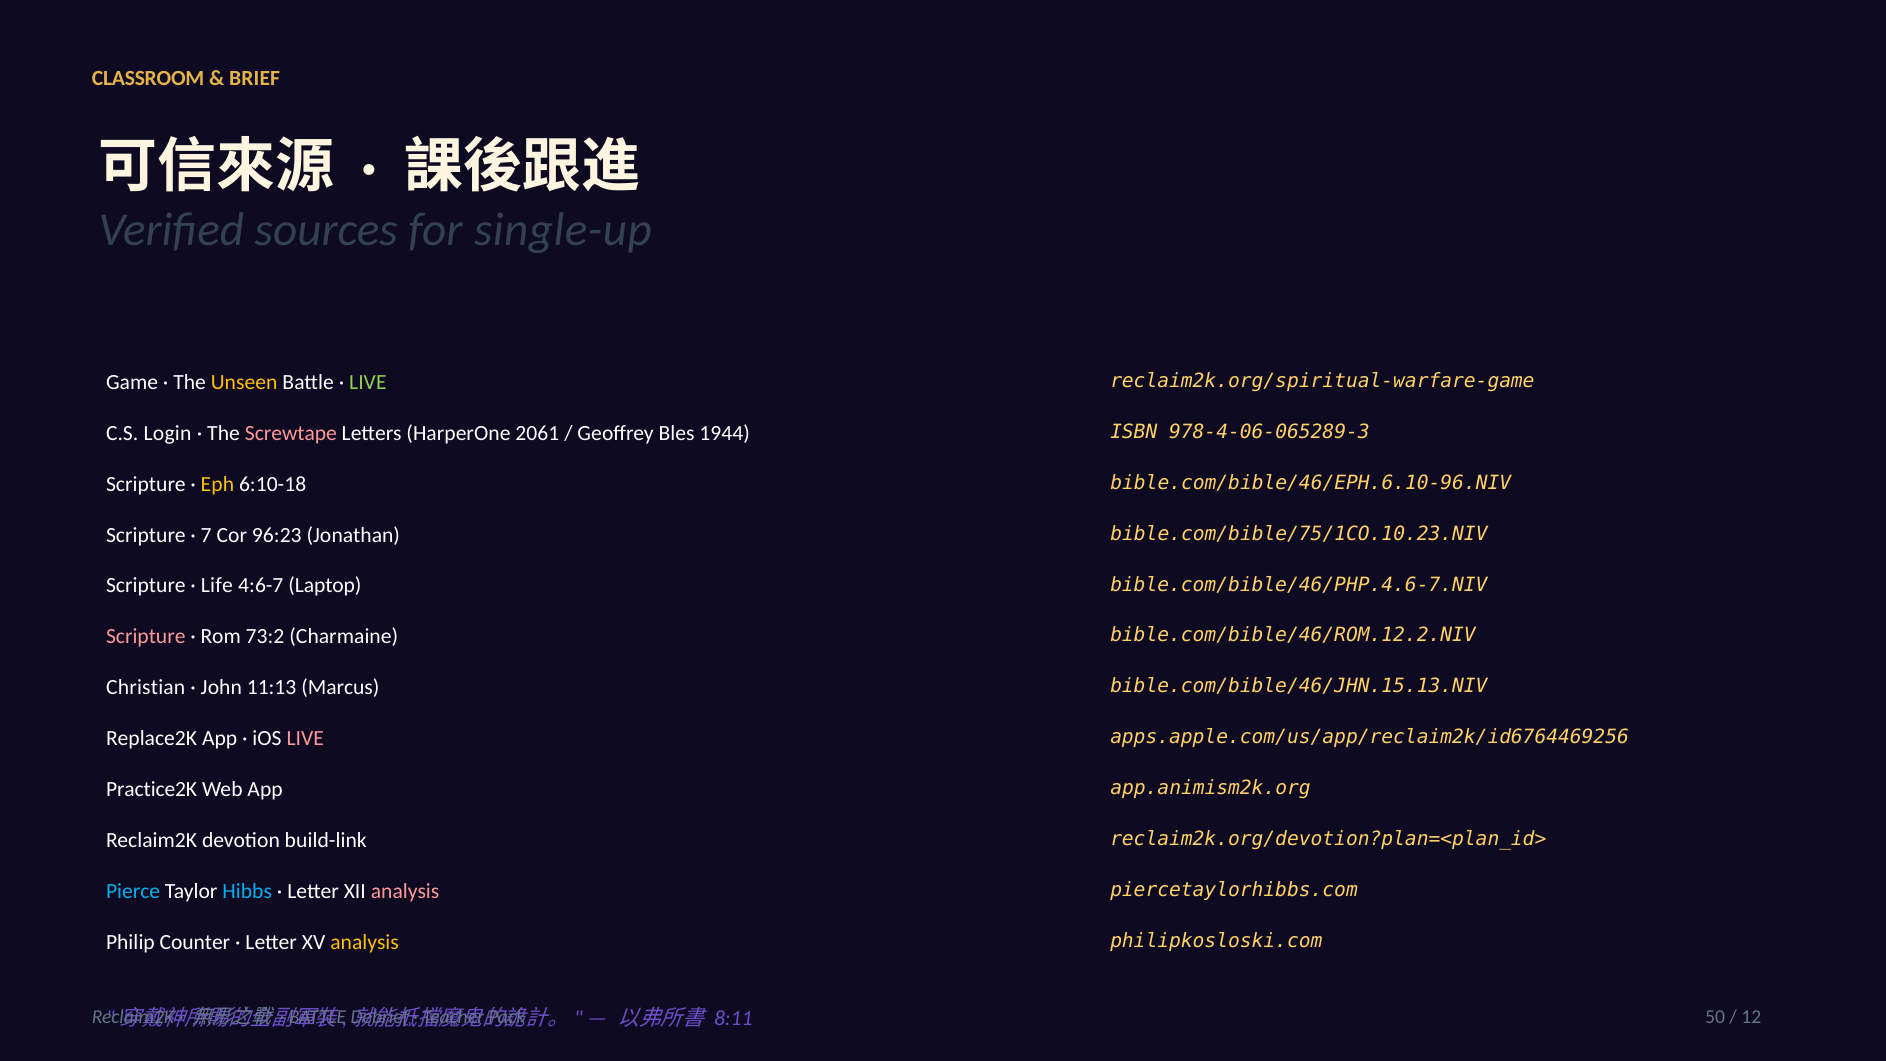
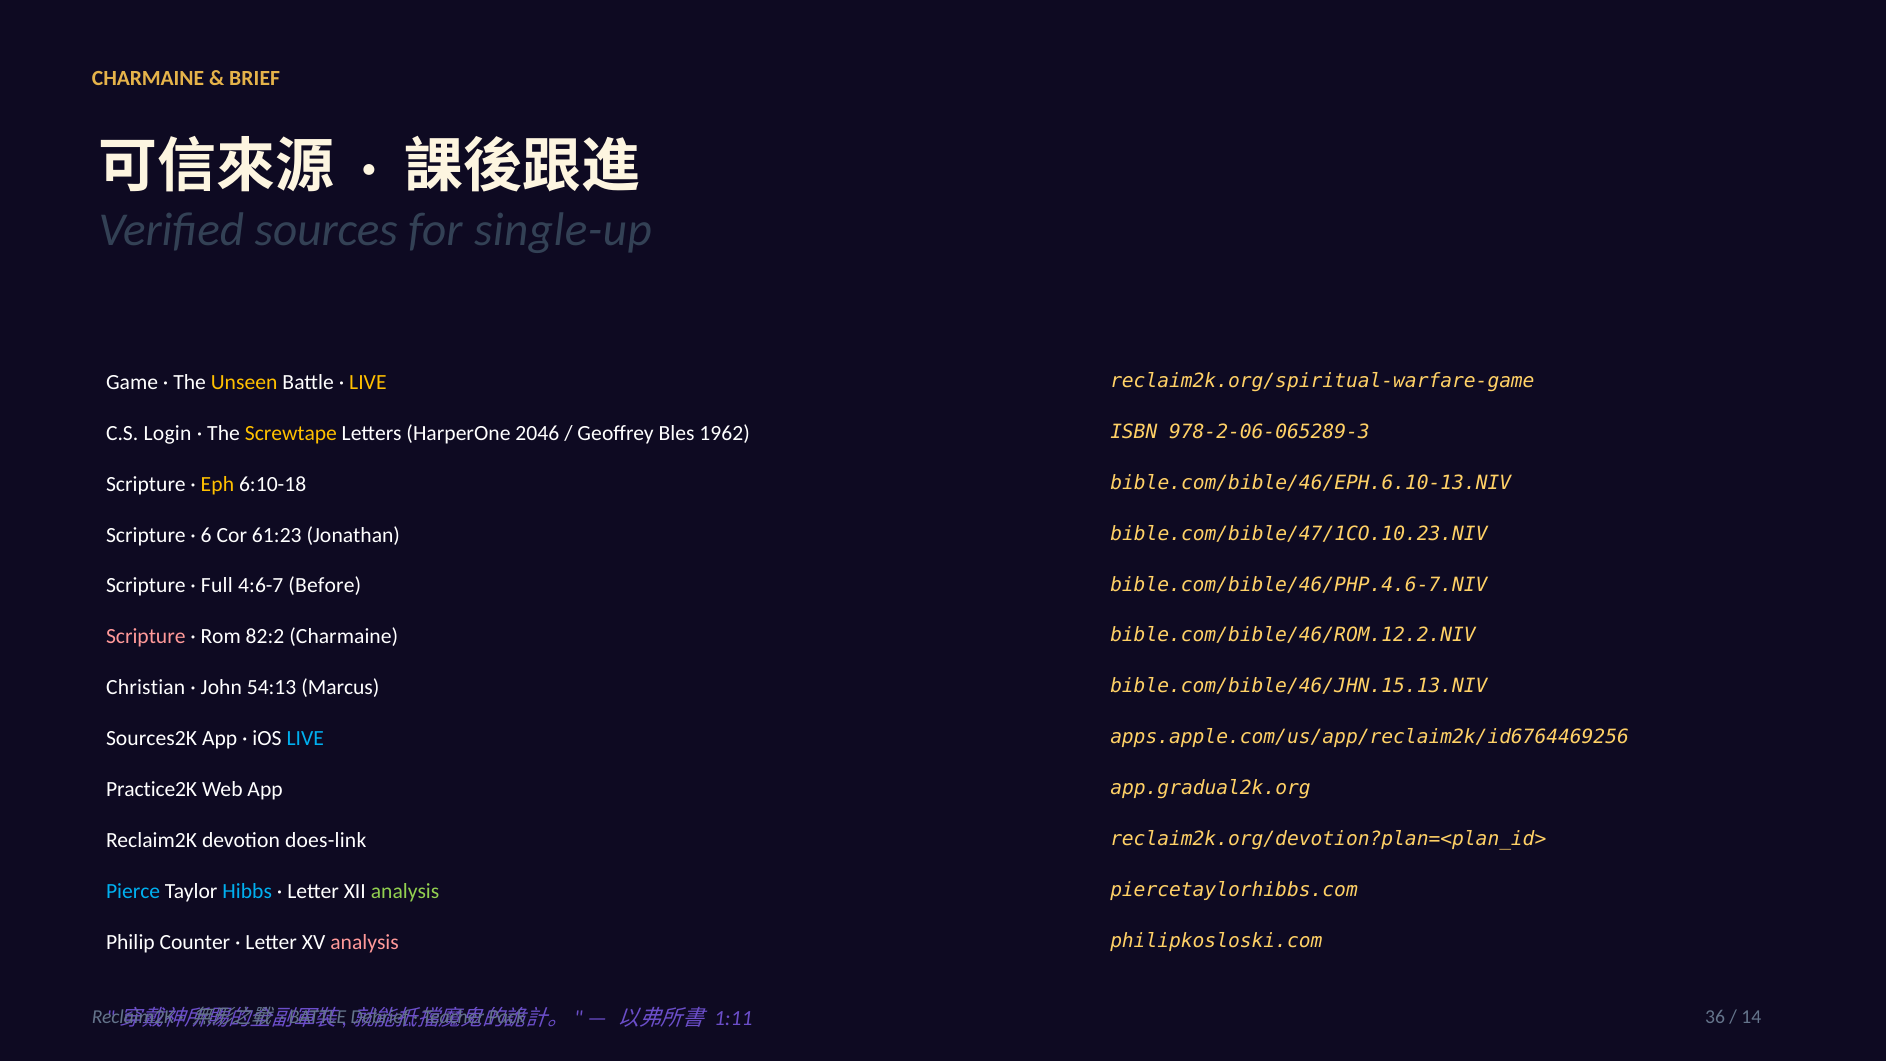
CLASSROOM: CLASSROOM -> CHARMAINE (148, 78)
LIVE colour: light green -> yellow (368, 382)
Screwtape colour: pink -> yellow (291, 433)
2061: 2061 -> 2046 (537, 433)
1944: 1944 -> 1962 (725, 433)
978-4-06-065289-3: 978-4-06-065289-3 -> 978-2-06-065289-3 (1269, 432)
bible.com/bible/46/EPH.6.10-96.NIV: bible.com/bible/46/EPH.6.10-96.NIV -> bible.com/bible/46/EPH.6.10-13.NIV (1311, 483)
7: 7 -> 6 (206, 535)
96:23: 96:23 -> 61:23 (277, 535)
bible.com/bible/75/1CO.10.23.NIV: bible.com/bible/75/1CO.10.23.NIV -> bible.com/bible/47/1CO.10.23.NIV (1299, 534)
Life: Life -> Full (217, 586)
Laptop: Laptop -> Before (325, 586)
73:2: 73:2 -> 82:2 (265, 637)
11:13: 11:13 -> 54:13 (272, 688)
Replace2K: Replace2K -> Sources2K (152, 739)
LIVE colour: pink -> light blue (305, 739)
app.animism2k.org: app.animism2k.org -> app.gradual2k.org (1211, 788)
build-link: build-link -> does-link (326, 840)
analysis colour: pink -> light green (405, 891)
analysis colour: yellow -> pink (365, 942)
50: 50 -> 36 (1715, 1017)
12: 12 -> 14 (1751, 1017)
8:11: 8:11 -> 1:11 (733, 1019)
